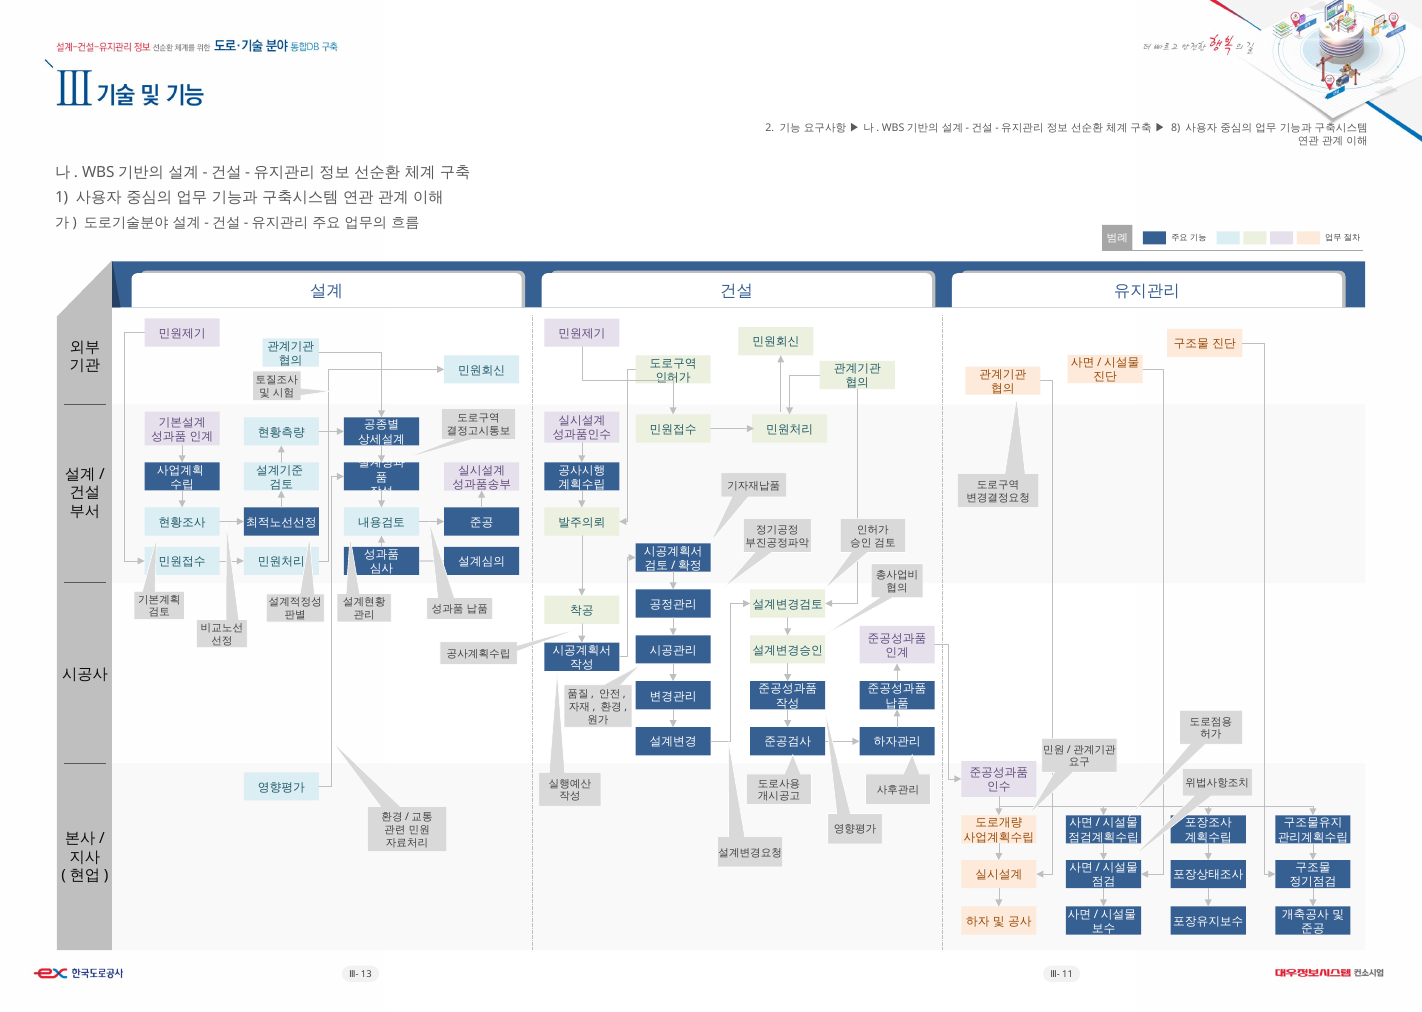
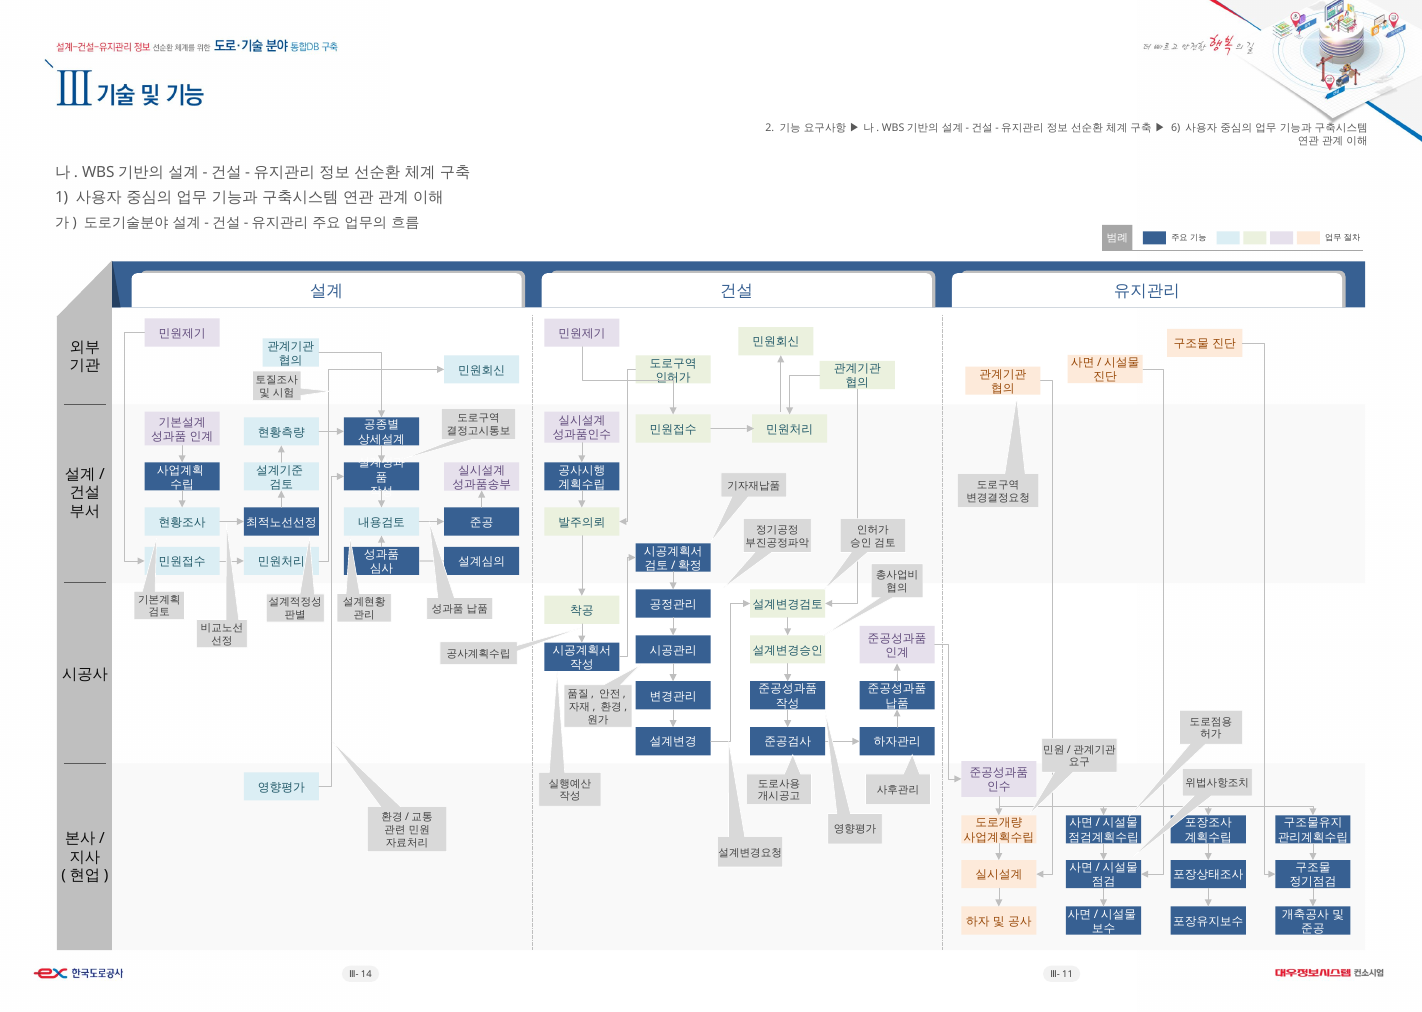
8: 8 -> 6 (1176, 128)
13: 13 -> 14 (366, 974)
